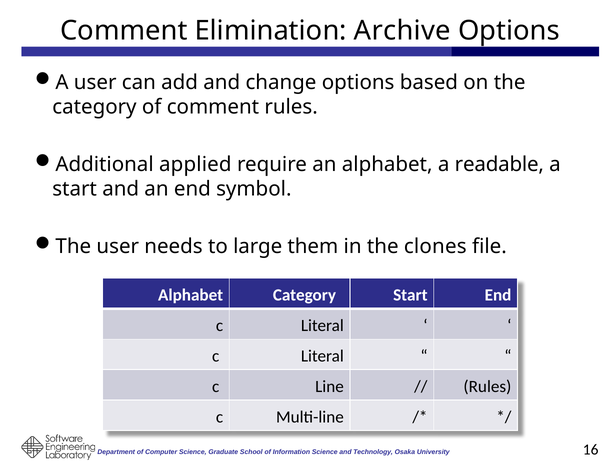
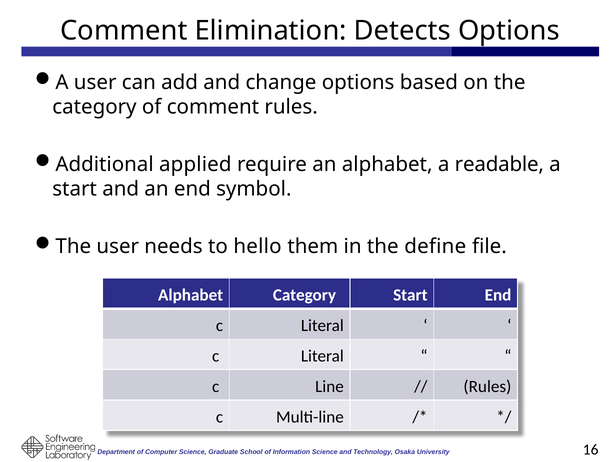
Archive: Archive -> Detects (402, 31)
large: large -> hello (258, 247)
clones: clones -> define (435, 247)
